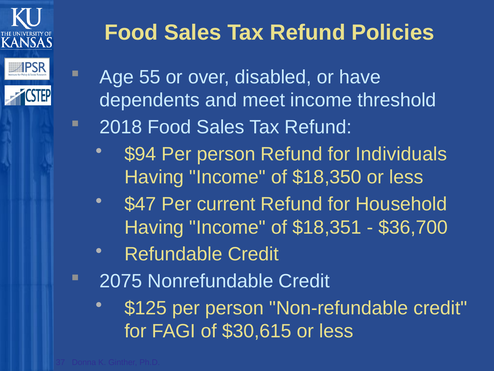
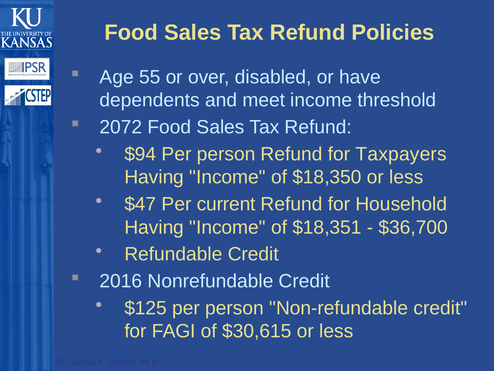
2018: 2018 -> 2072 (121, 127)
Individuals: Individuals -> Taxpayers (401, 154)
2075: 2075 -> 2016 (121, 281)
